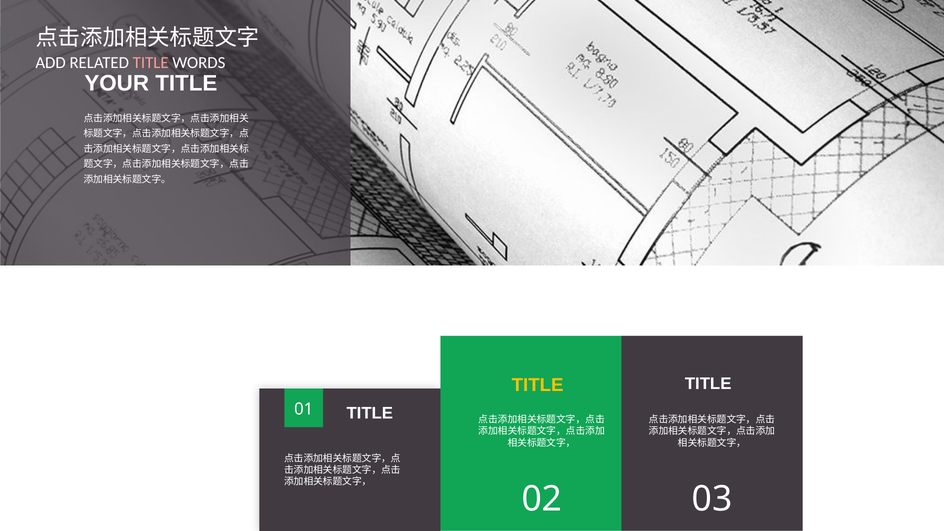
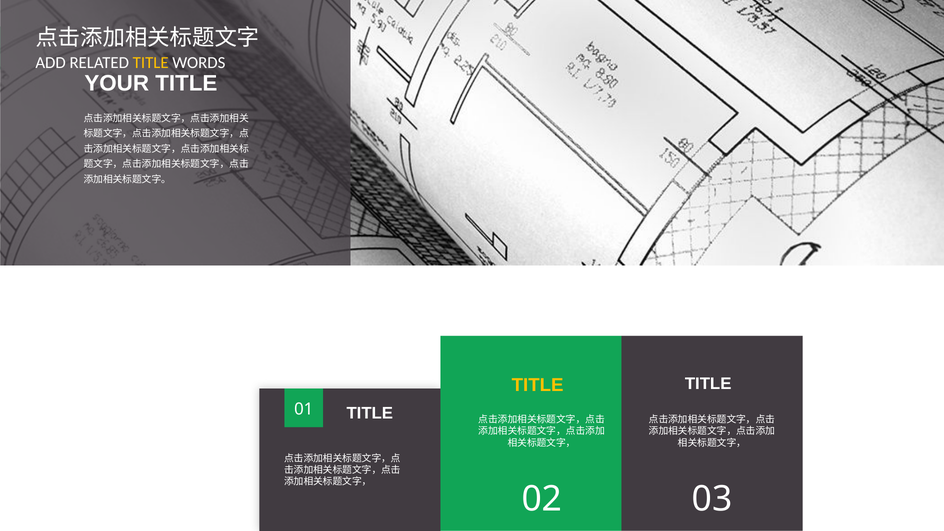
TITLE colour: pink -> yellow (151, 63)
